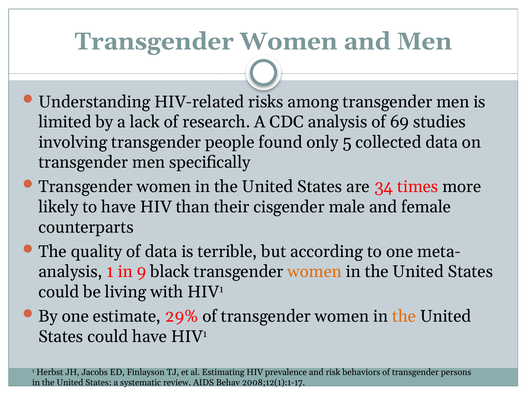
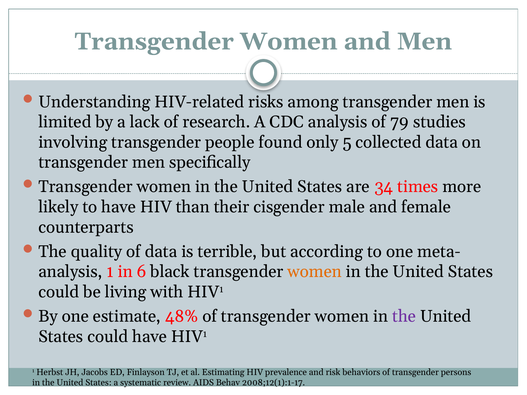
69: 69 -> 79 (399, 122)
9: 9 -> 6 (141, 272)
29%: 29% -> 48% (182, 317)
the colour: orange -> purple (404, 317)
